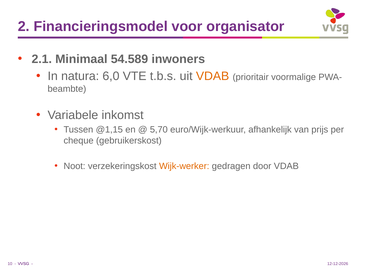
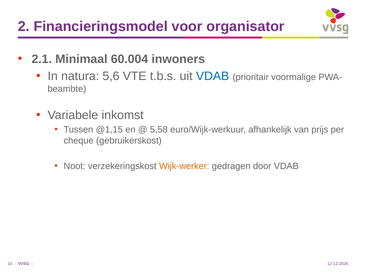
54.589: 54.589 -> 60.004 (129, 59)
6,0: 6,0 -> 5,6 (111, 76)
VDAB colour: orange -> blue (213, 76)
5,70: 5,70 -> 5,58 (159, 130)
